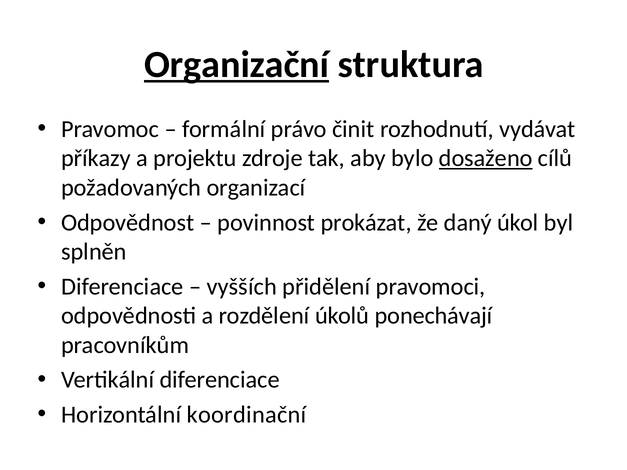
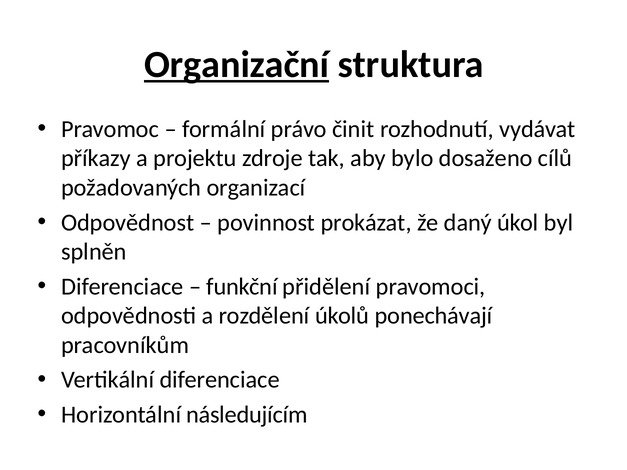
dosaženo underline: present -> none (486, 158)
vyšších: vyšších -> funkční (242, 287)
koordinační: koordinační -> následujícím (247, 415)
